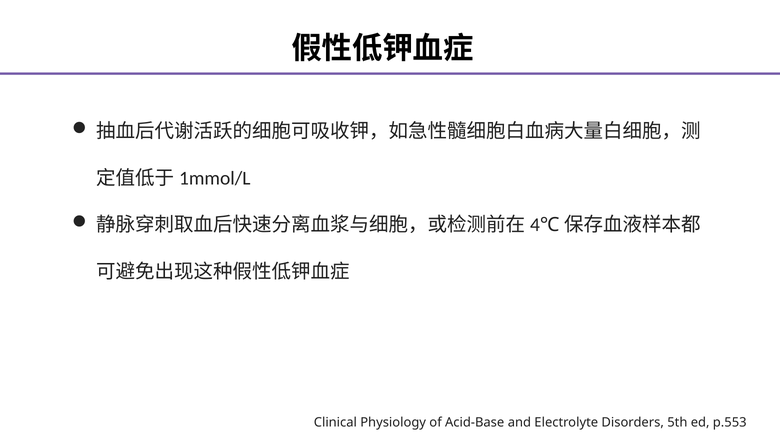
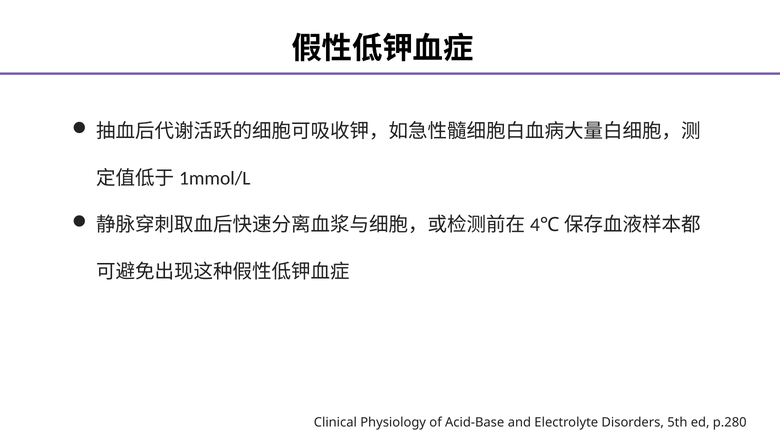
p.553: p.553 -> p.280 (730, 422)
